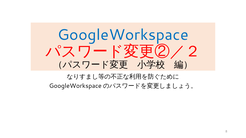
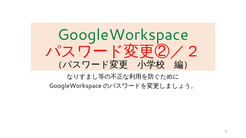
GoogleWorkspace colour: blue -> green (123, 35)
